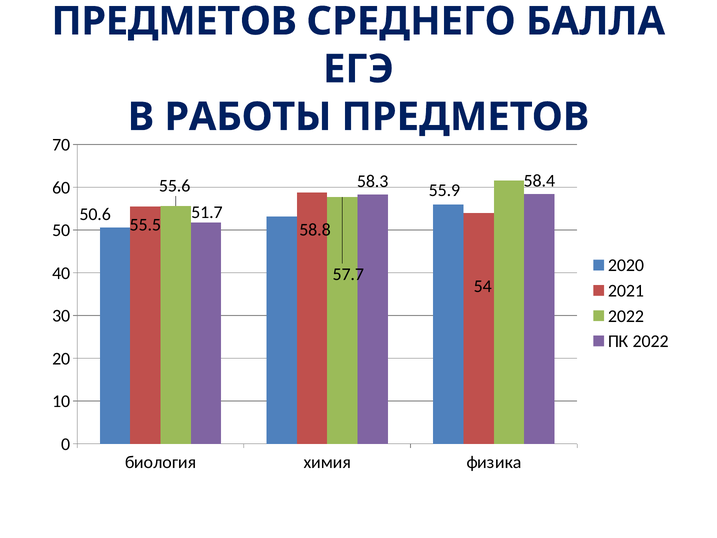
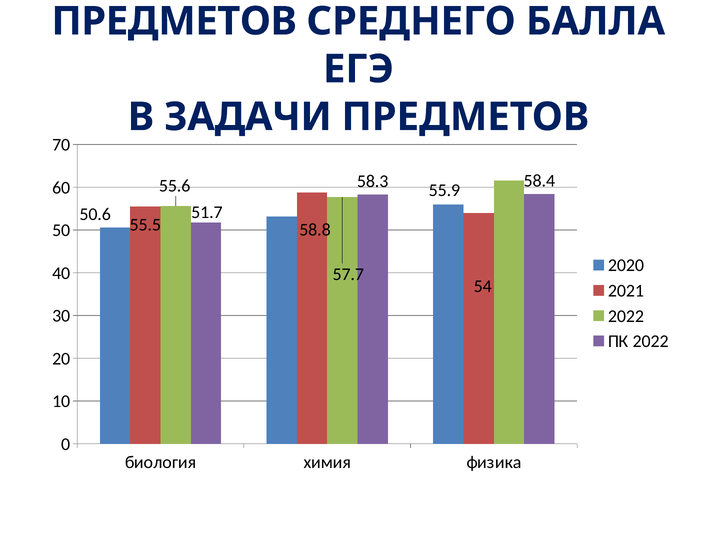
РАБОТЫ: РАБОТЫ -> ЗАДАЧИ (248, 117)
